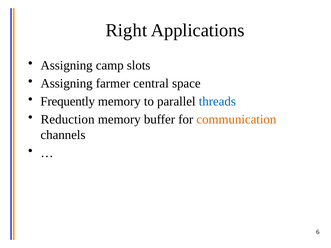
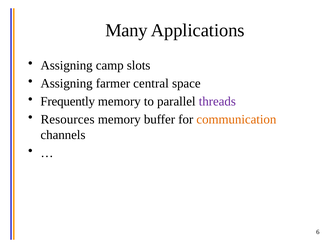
Right: Right -> Many (127, 30)
threads colour: blue -> purple (217, 102)
Reduction: Reduction -> Resources (68, 120)
